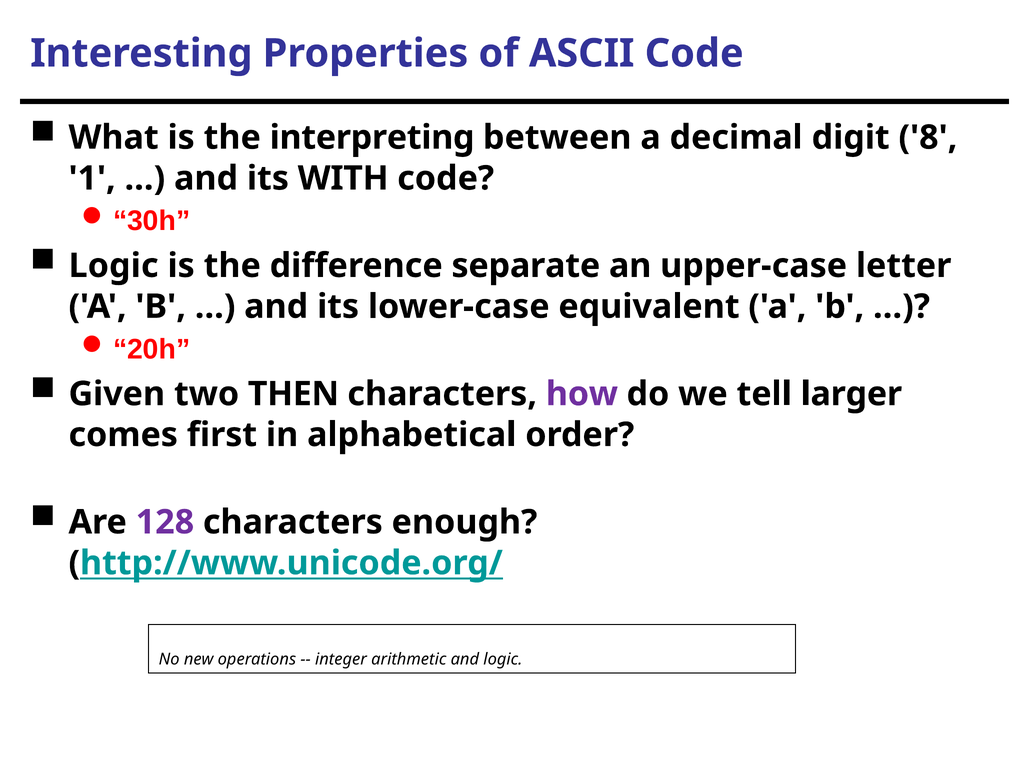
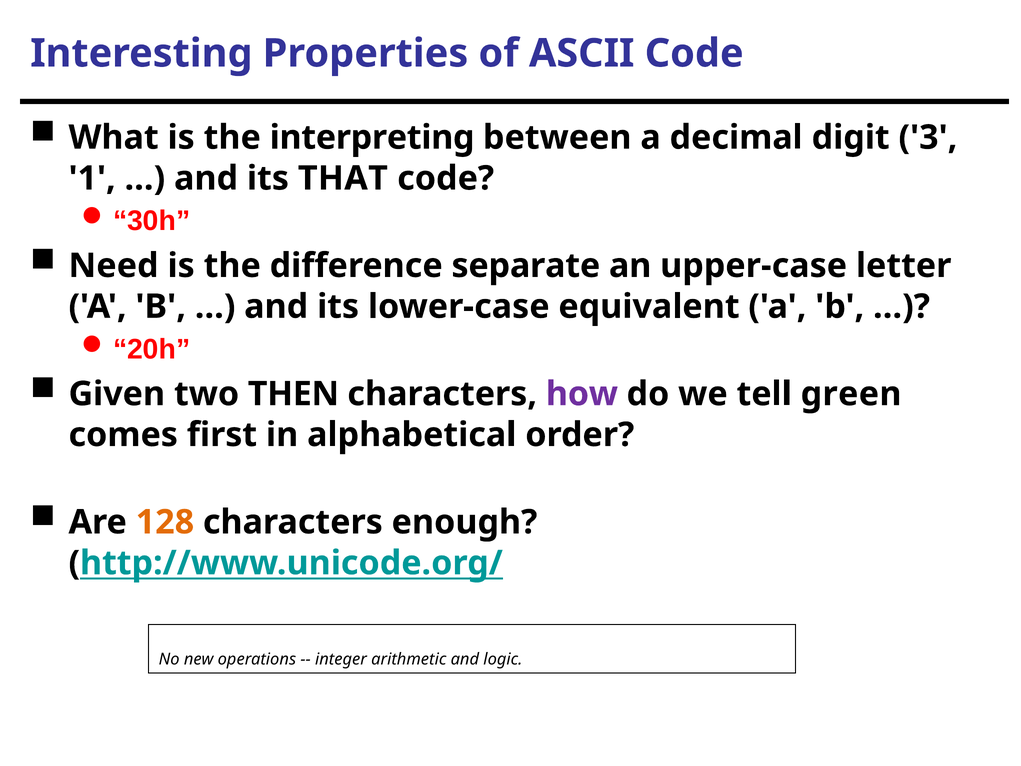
8: 8 -> 3 (928, 137)
WITH: WITH -> THAT (343, 178)
Logic: Logic -> Need (114, 266)
larger: larger -> green (851, 394)
128 colour: purple -> orange (165, 522)
